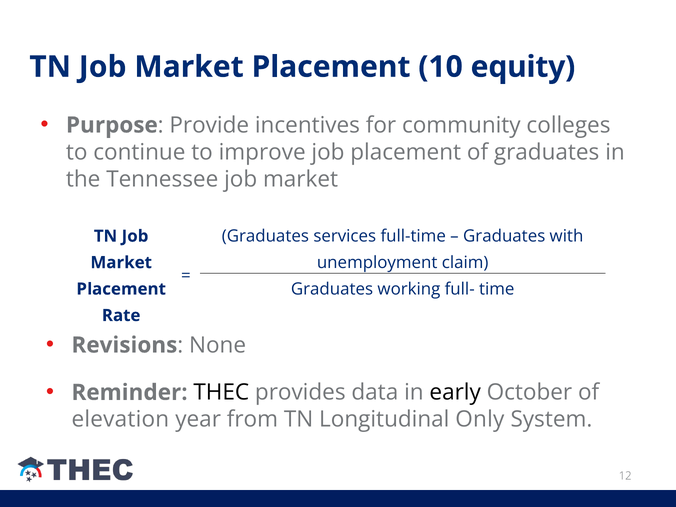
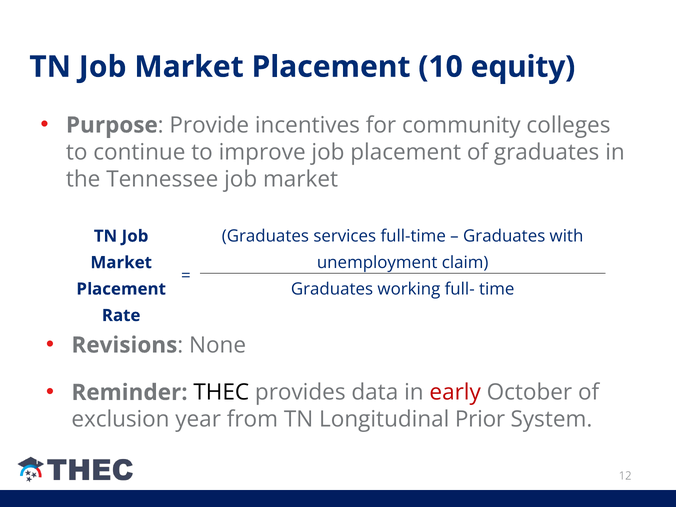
early colour: black -> red (455, 392)
elevation: elevation -> exclusion (120, 420)
Only: Only -> Prior (480, 420)
